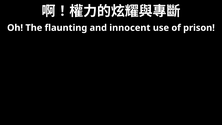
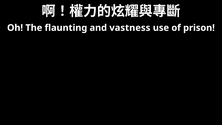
innocent: innocent -> vastness (130, 28)
